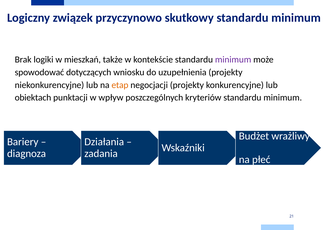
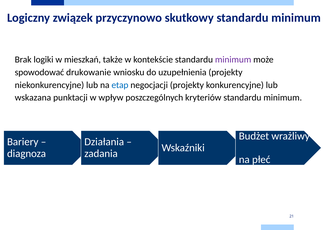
dotyczących: dotyczących -> drukowanie (89, 72)
etap colour: orange -> blue (120, 85)
obiektach: obiektach -> wskazana (33, 98)
